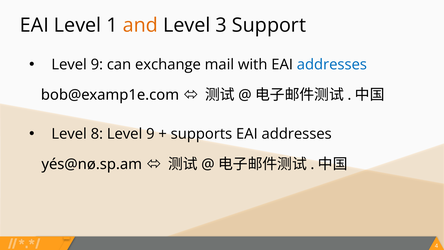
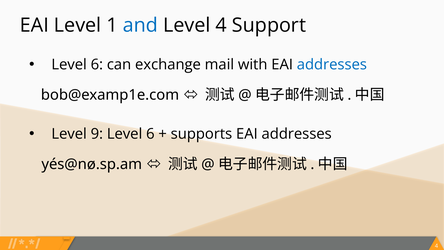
and colour: orange -> blue (140, 25)
Level 3: 3 -> 4 (221, 25)
9: 9 -> 6 (97, 65)
8: 8 -> 9 (97, 134)
9: 9 -> 6 (150, 134)
